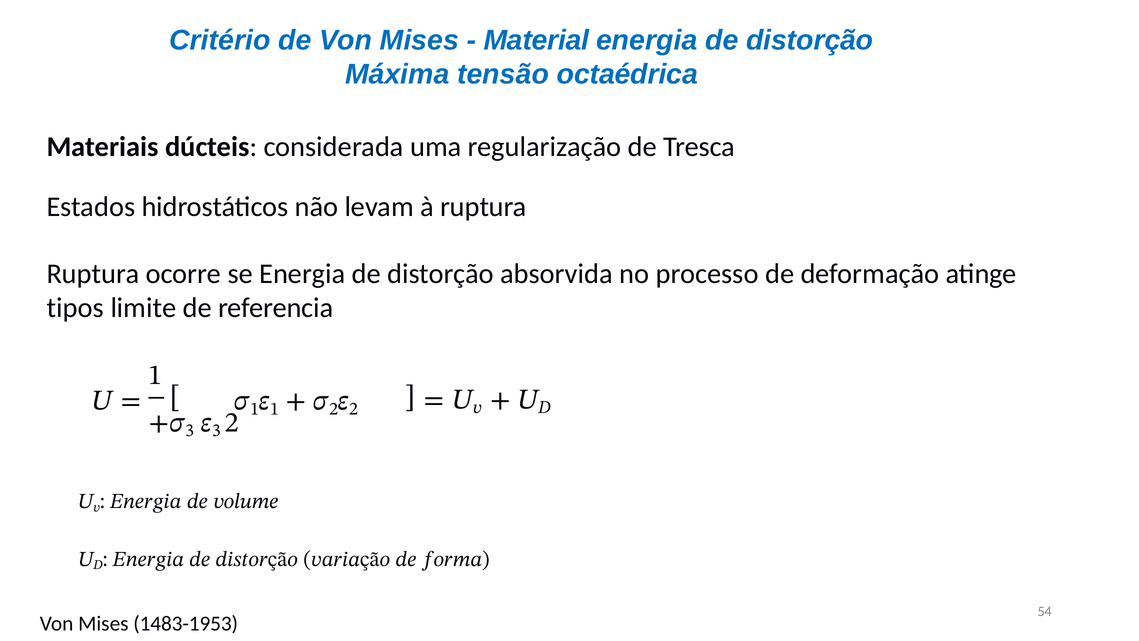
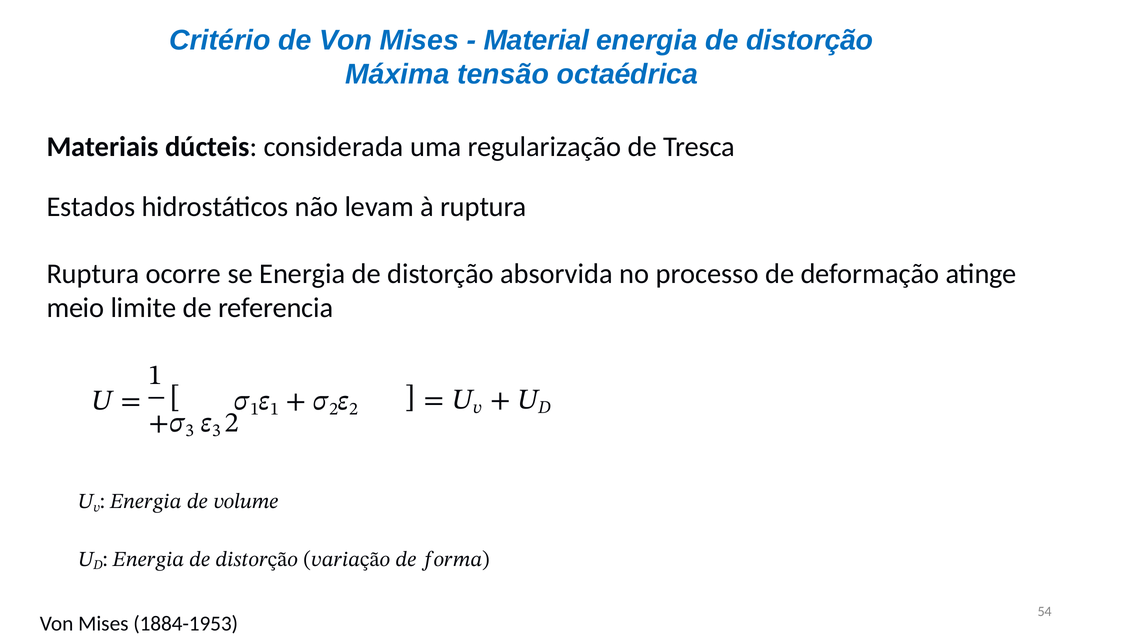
tipos: tipos -> meio (75, 308)
1483-1953: 1483-1953 -> 1884-1953 (186, 623)
